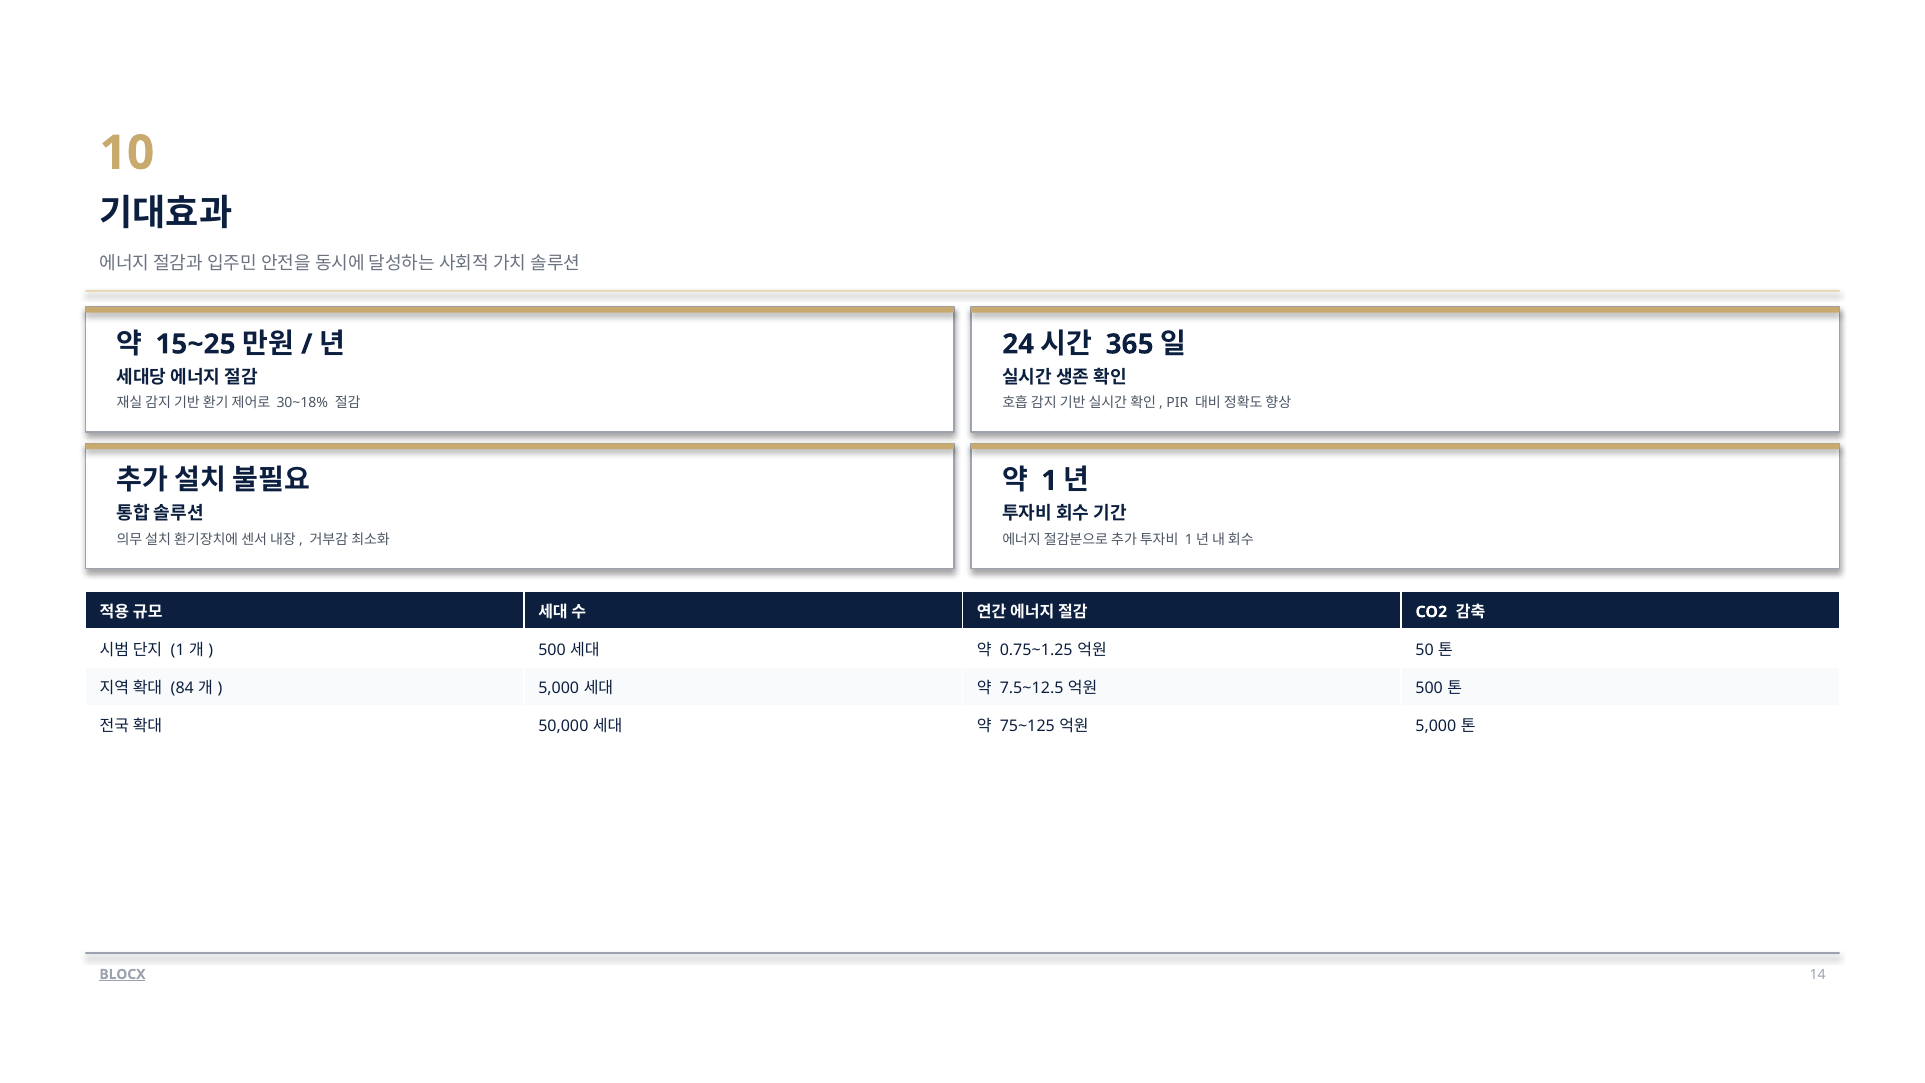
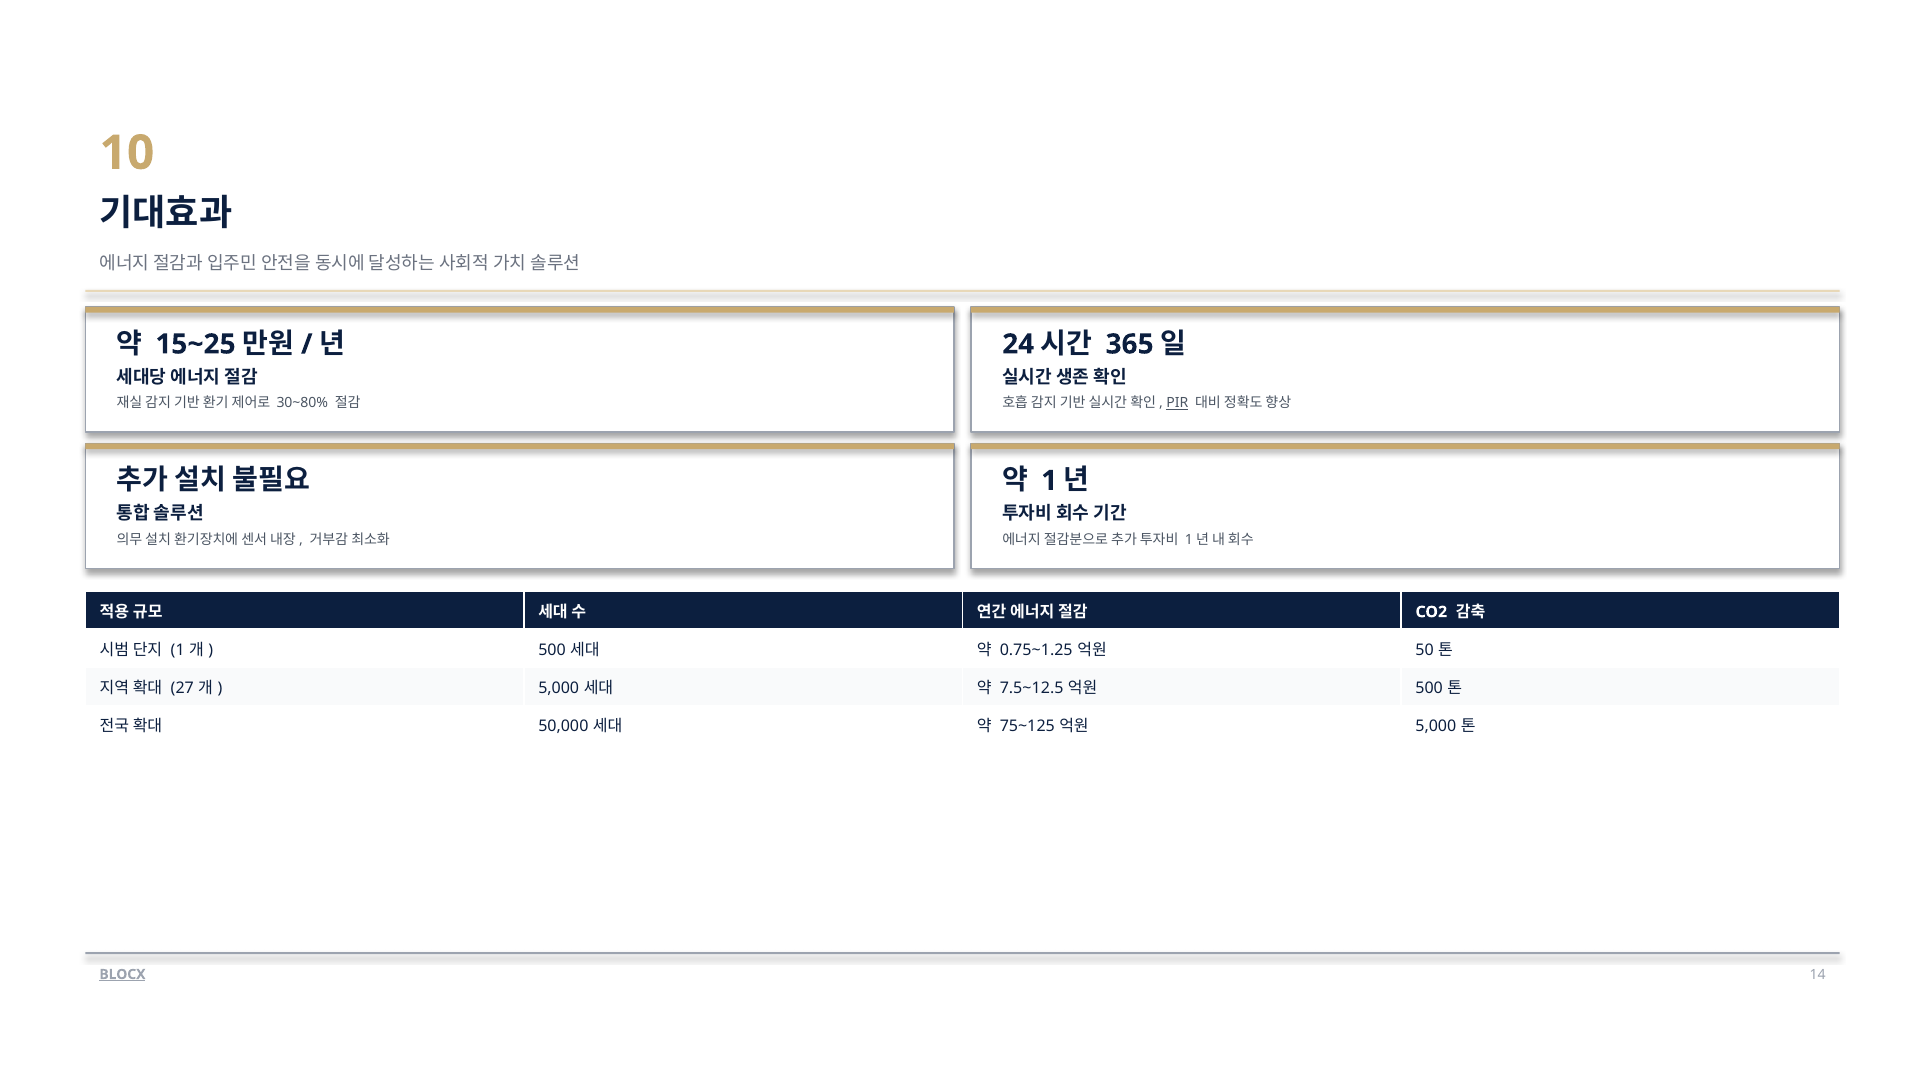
30~18%: 30~18% -> 30~80% (302, 403)
PIR underline: none -> present (1177, 403)
84: 84 -> 27 (182, 688)
